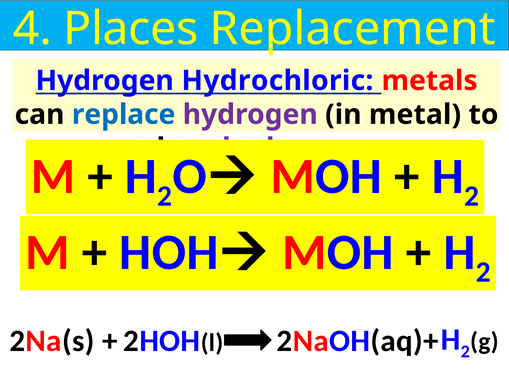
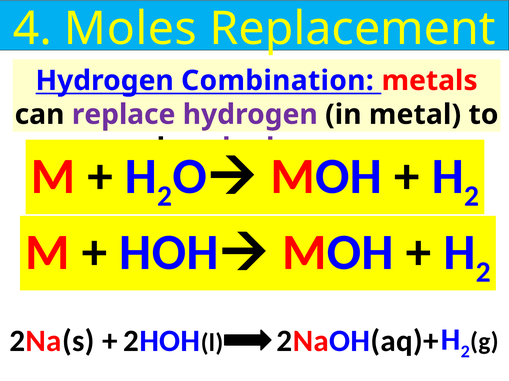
Places: Places -> Moles (130, 29)
Hydrochloric: Hydrochloric -> Combination (277, 81)
replace colour: blue -> purple (124, 115)
